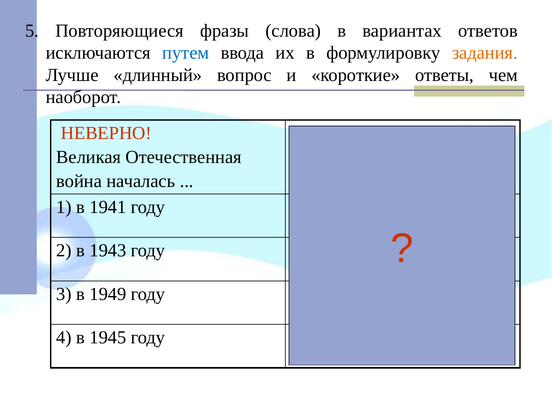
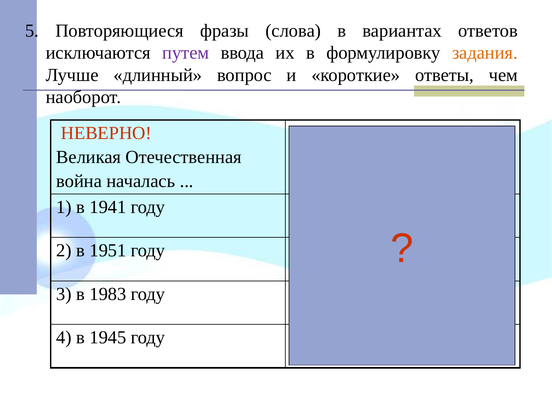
путем colour: blue -> purple (186, 53)
в 1943: 1943 -> 1951 (108, 251)
1949: 1949 -> 1983 (108, 294)
